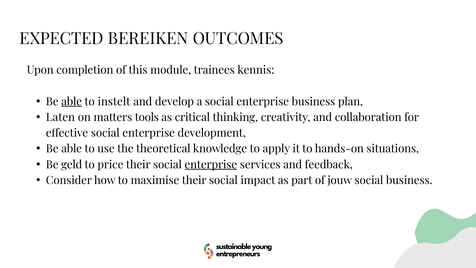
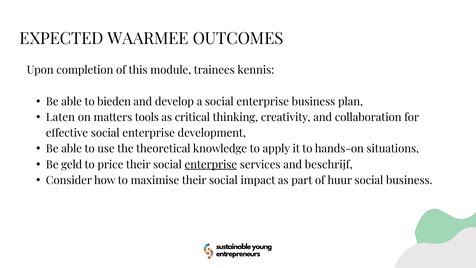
BEREIKEN: BEREIKEN -> WAARMEE (148, 39)
able underline: present -> none (72, 102)
instelt: instelt -> bieden (114, 102)
feedback: feedback -> beschrijf (329, 164)
jouw: jouw -> huur (340, 180)
